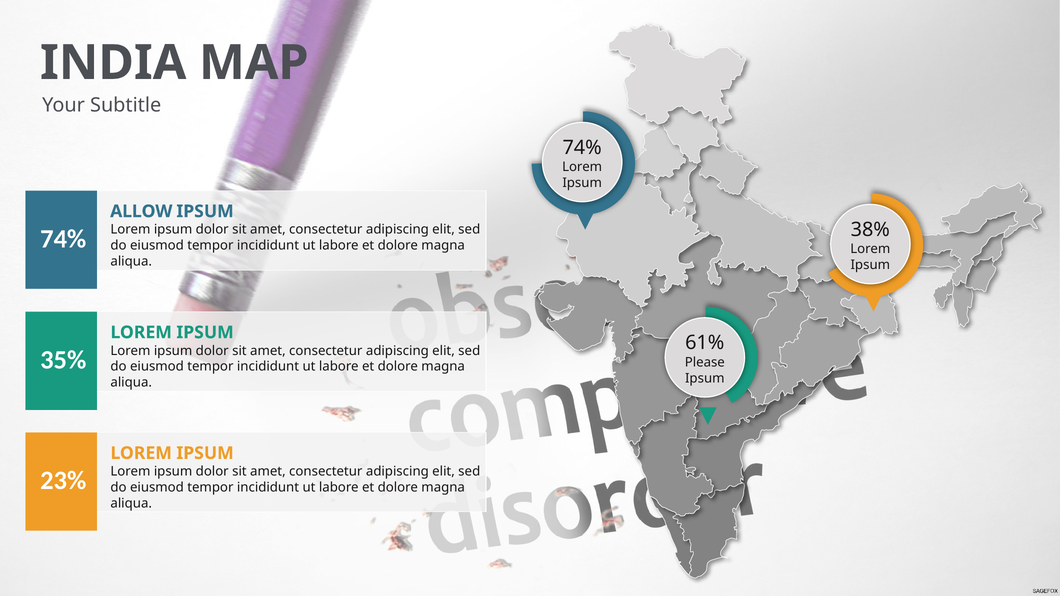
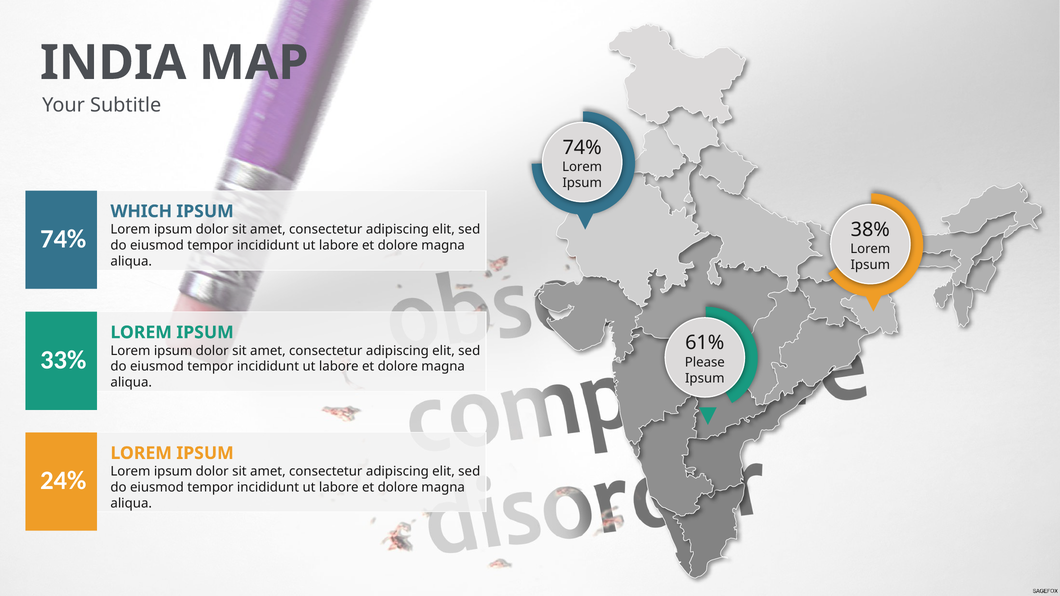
ALLOW: ALLOW -> WHICH (141, 211)
35%: 35% -> 33% (63, 360)
23%: 23% -> 24% (63, 481)
